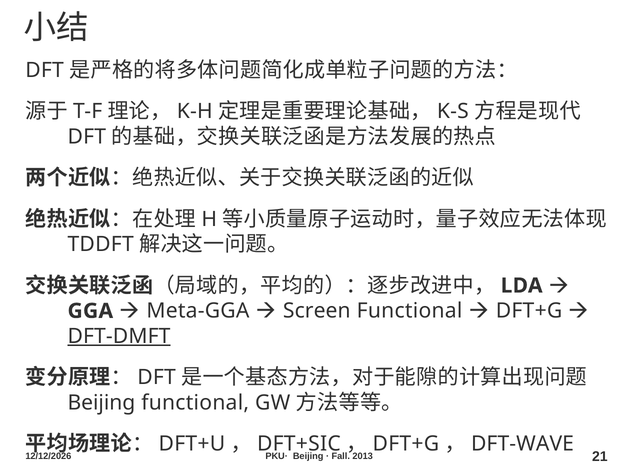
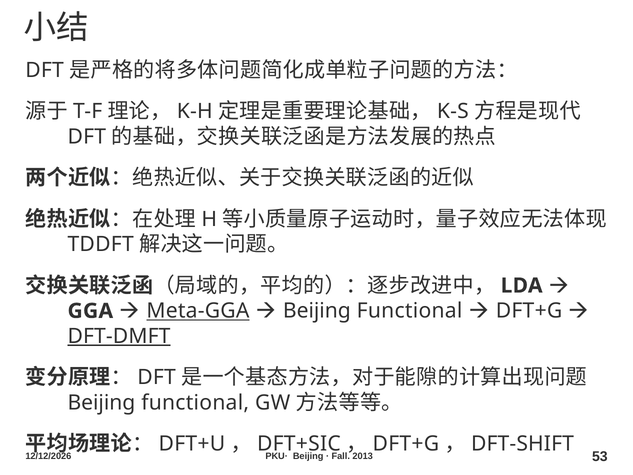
Meta-GGA underline: none -> present (198, 311)
Screen: Screen -> Beijing (317, 311)
DFT-WAVE: DFT-WAVE -> DFT-SHIFT (522, 444)
21: 21 -> 53 (600, 456)
